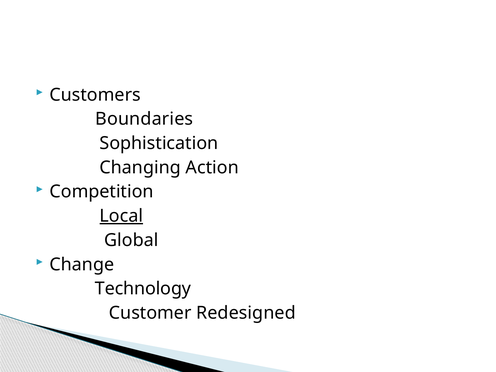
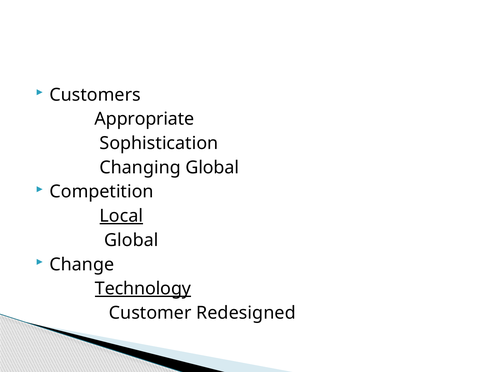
Boundaries: Boundaries -> Appropriate (144, 119)
Changing Action: Action -> Global (212, 167)
Technology underline: none -> present (143, 289)
